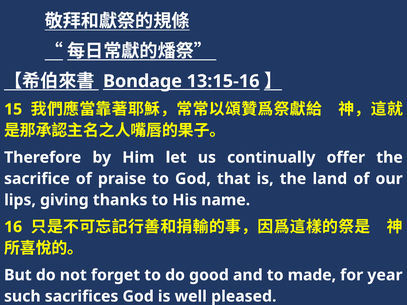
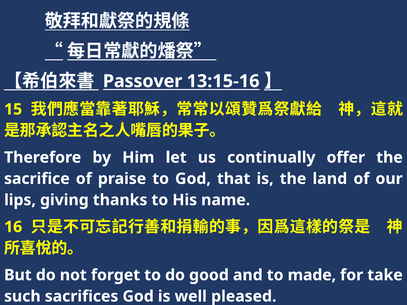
Bondage: Bondage -> Passover (143, 81)
year: year -> take (385, 275)
